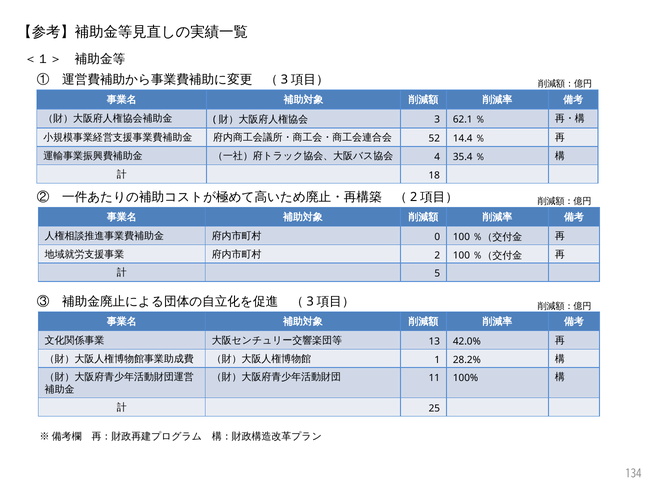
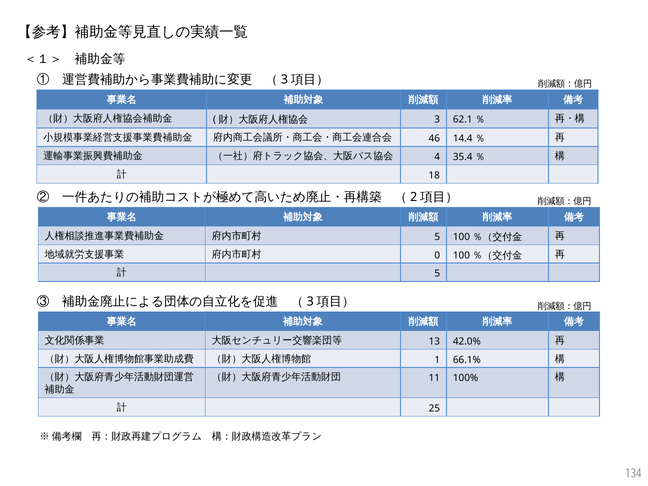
52: 52 -> 46 (434, 139)
0: 0 -> 5 (437, 237)
2: 2 -> 0 (437, 255)
28.2%: 28.2% -> 66.1% (467, 360)
